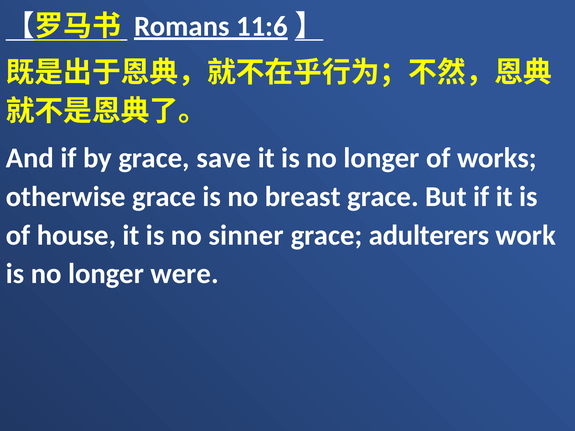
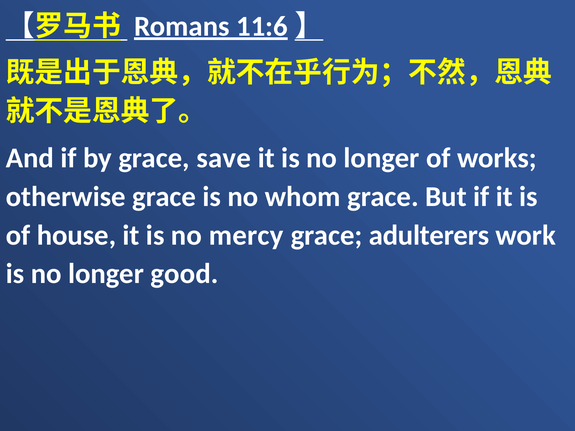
breast: breast -> whom (303, 197)
sinner: sinner -> mercy (246, 235)
were: were -> good (184, 274)
